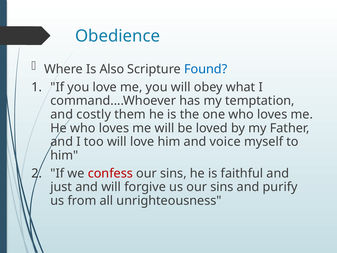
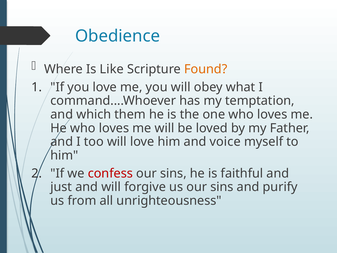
Also: Also -> Like (112, 69)
Found colour: blue -> orange (206, 69)
costly: costly -> which (94, 114)
